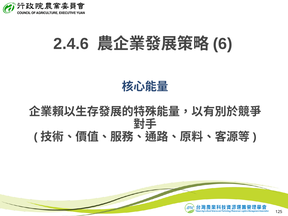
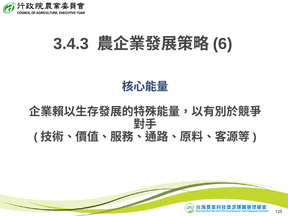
2.4.6: 2.4.6 -> 3.4.3 (71, 44)
